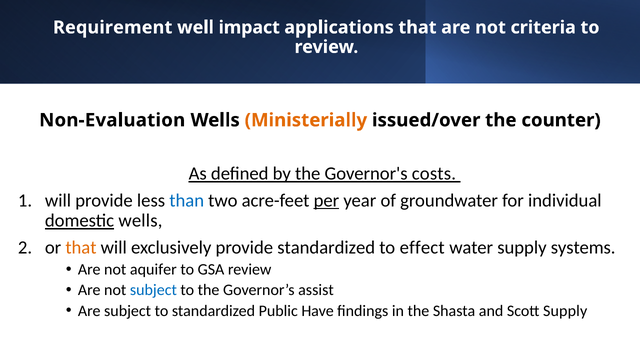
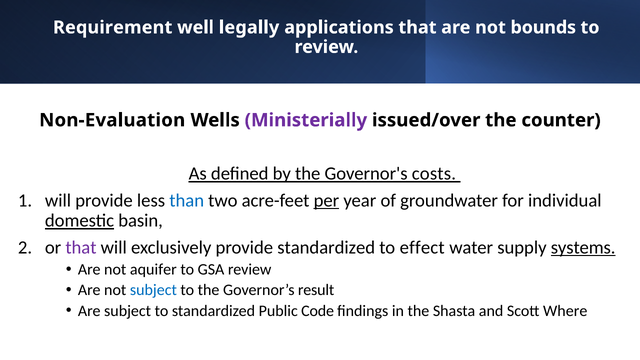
impact: impact -> legally (249, 27)
criteria: criteria -> bounds (543, 27)
Ministerially colour: orange -> purple (306, 120)
domestic wells: wells -> basin (141, 221)
that colour: orange -> purple (81, 247)
systems underline: none -> present (583, 247)
assist: assist -> result (316, 290)
Have: Have -> Code (318, 311)
Scott Supply: Supply -> Where (565, 311)
